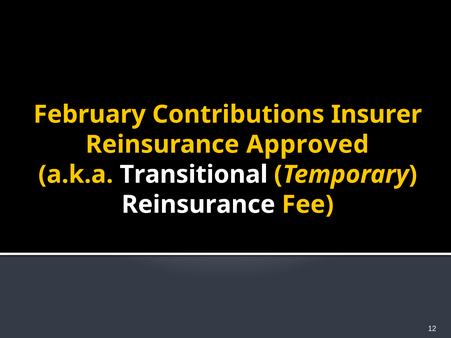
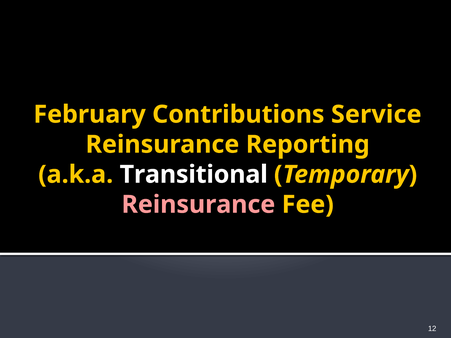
Insurer: Insurer -> Service (376, 114)
Approved: Approved -> Reporting (308, 145)
Reinsurance colour: white -> pink (198, 205)
